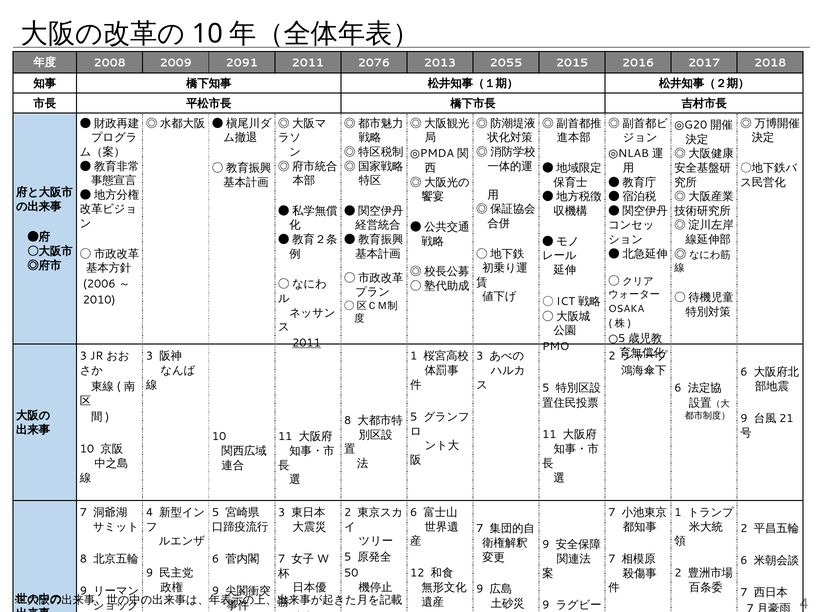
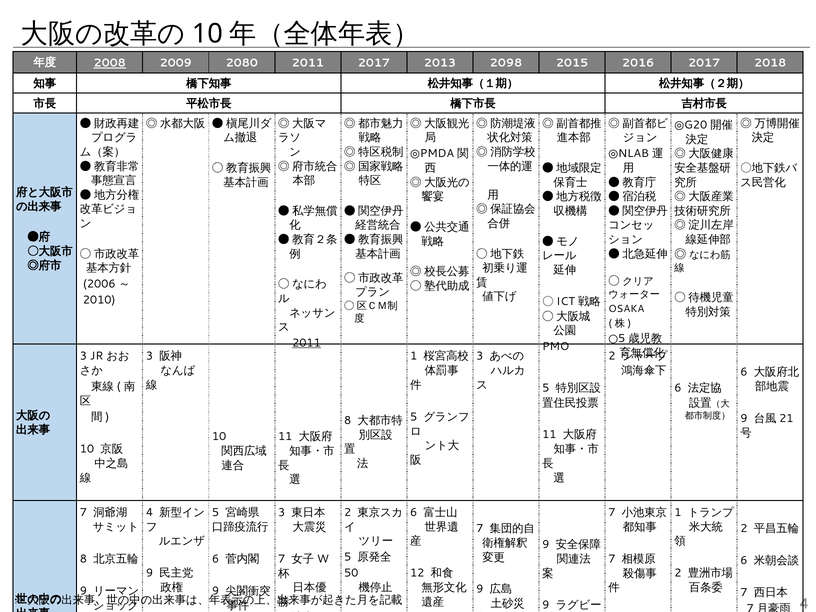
2008 underline: none -> present (110, 63)
2091: 2091 -> 2080 (242, 63)
2011 2076: 2076 -> 2017 (374, 63)
2055: 2055 -> 2098 (506, 63)
